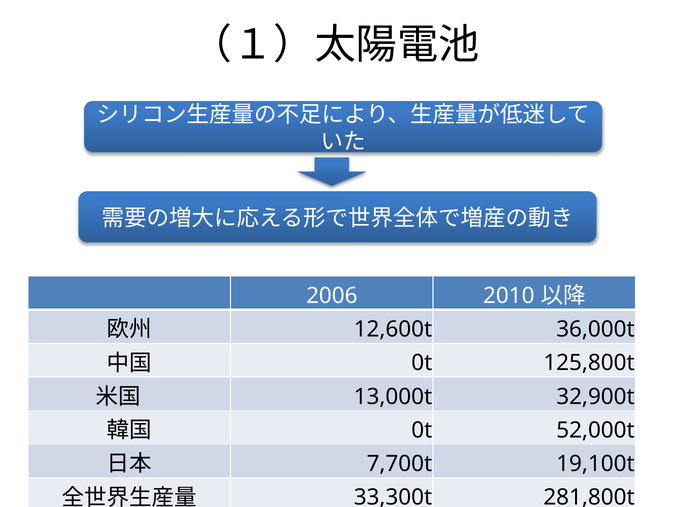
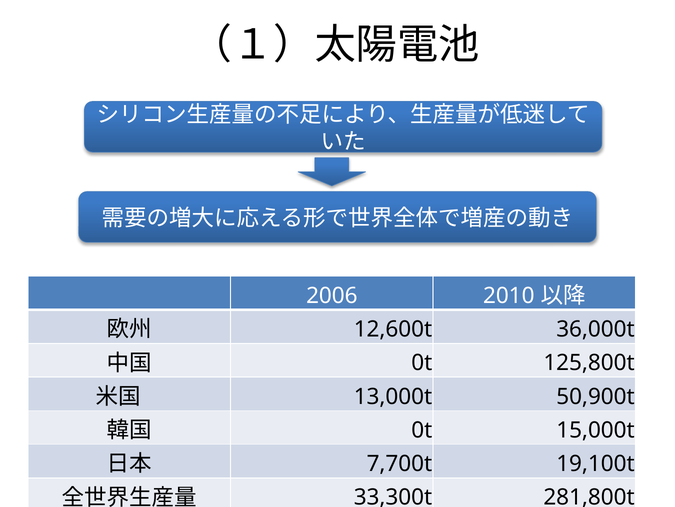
32,900t: 32,900t -> 50,900t (595, 396)
52,000t: 52,000t -> 15,000t (595, 430)
